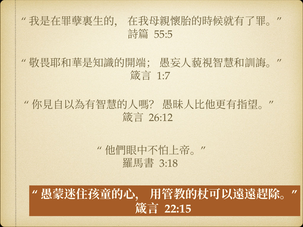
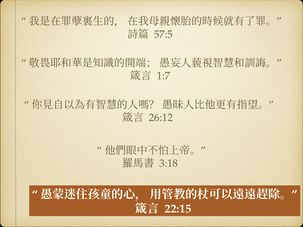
55:5: 55:5 -> 57:5 (163, 34)
